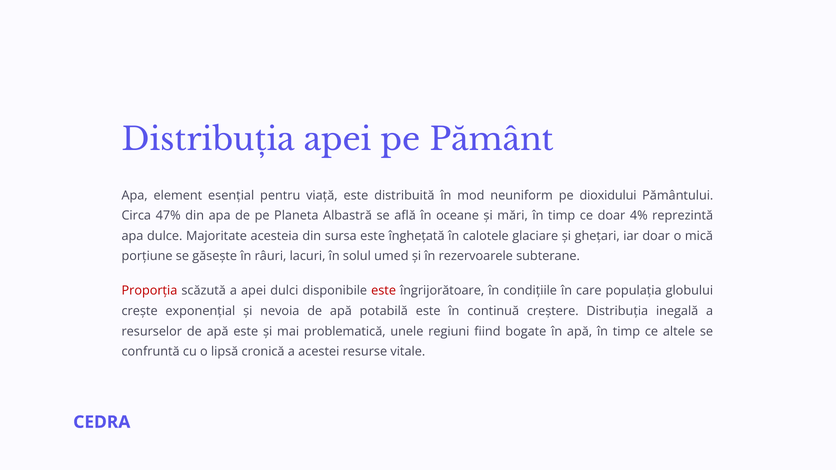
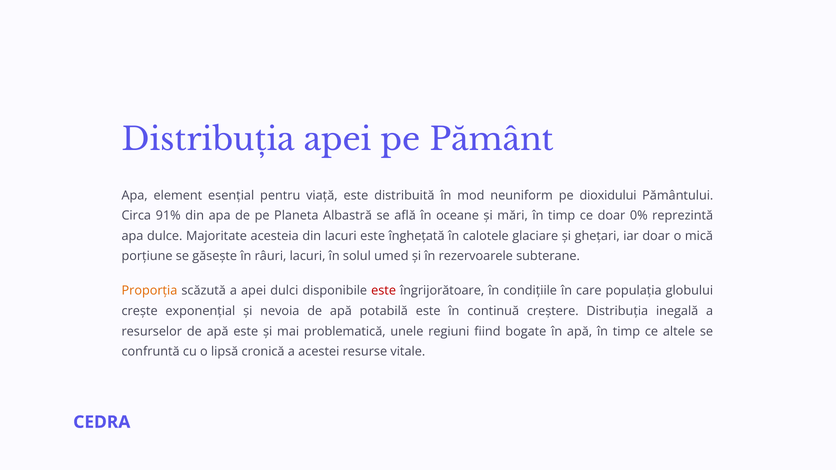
47%: 47% -> 91% (168, 216)
4%: 4% -> 0% (639, 216)
din sursa: sursa -> lacuri (341, 236)
Proporția colour: red -> orange (149, 291)
